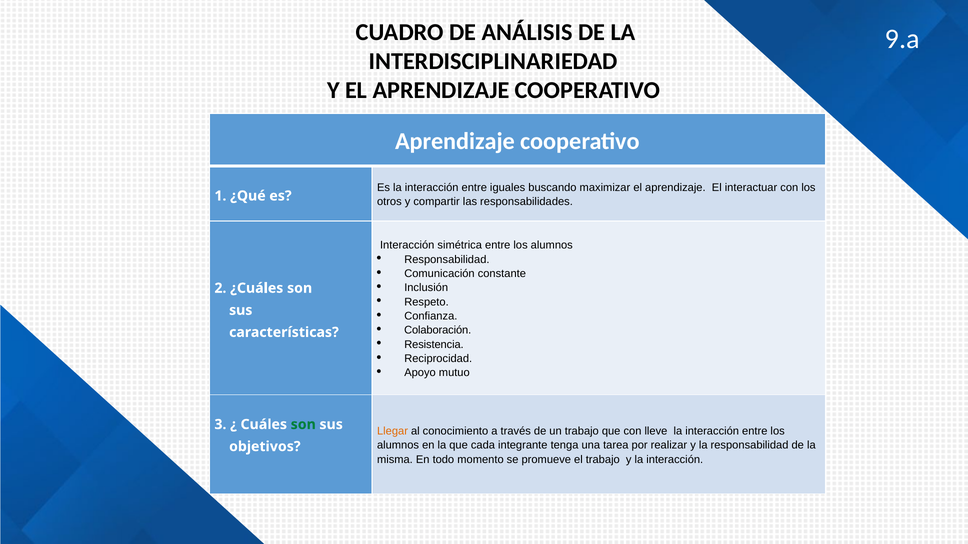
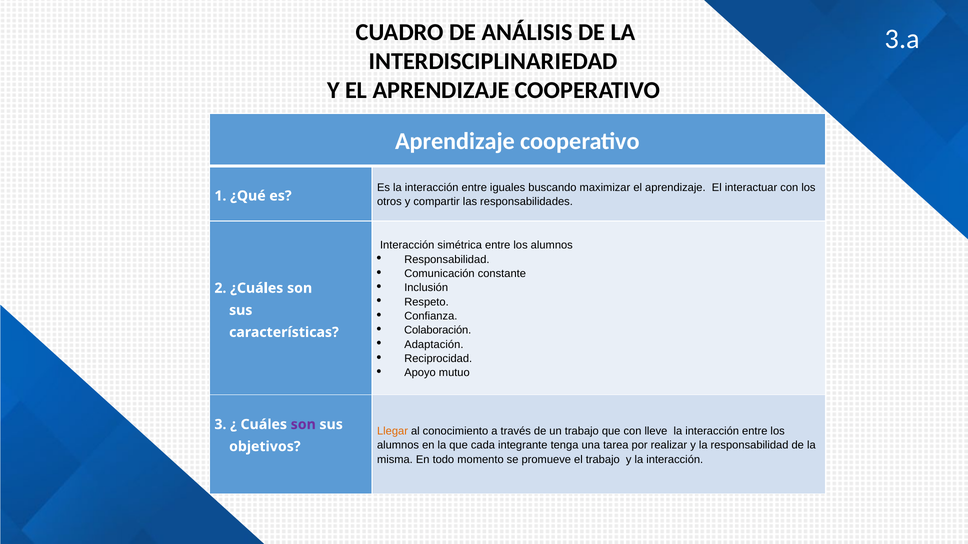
9.a: 9.a -> 3.a (902, 39)
Resistencia: Resistencia -> Adaptación (434, 345)
son colour: green -> purple (303, 425)
